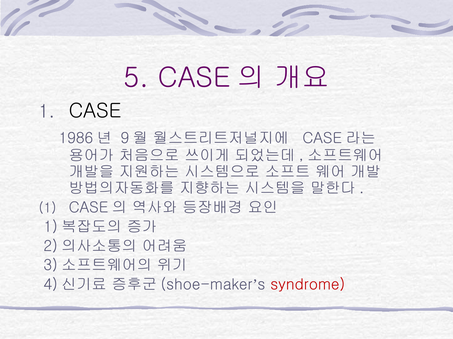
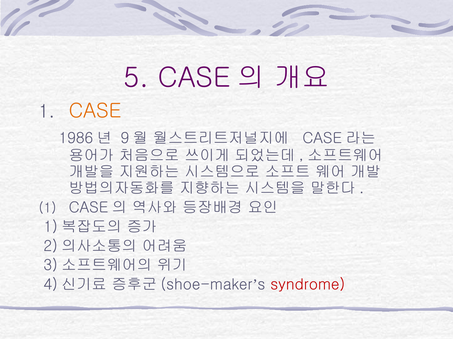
CASE colour: black -> orange (95, 111)
